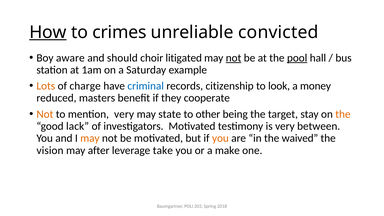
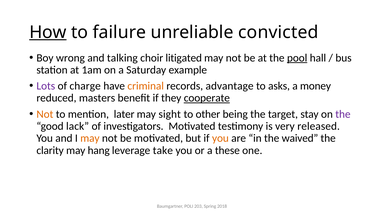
crimes: crimes -> failure (119, 32)
aware: aware -> wrong (70, 58)
should: should -> talking (122, 58)
not underline: present -> none (234, 58)
Lots colour: orange -> purple (46, 86)
criminal colour: blue -> orange (146, 86)
citizenship: citizenship -> advantage (230, 86)
look: look -> asks (279, 86)
cooperate underline: none -> present (207, 98)
mention very: very -> later (124, 114)
state: state -> sight (170, 114)
the colour: orange -> purple (343, 114)
between: between -> released (319, 126)
vision: vision -> clarity (50, 150)
after: after -> hang (99, 150)
make: make -> these (227, 150)
